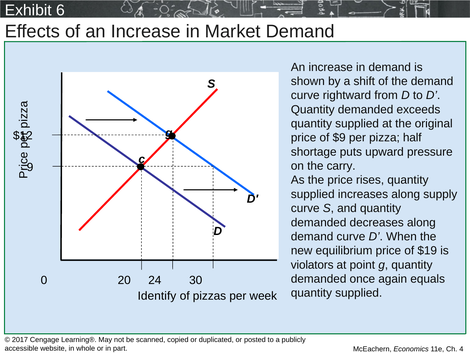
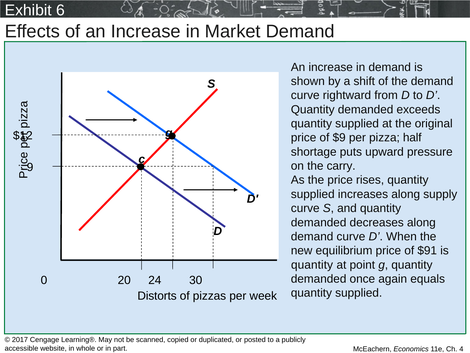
$19: $19 -> $91 (427, 250)
violators: violators -> quantity (312, 264)
Identify: Identify -> Distorts (157, 296)
